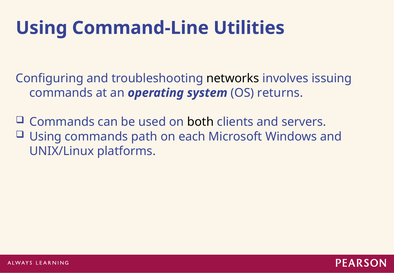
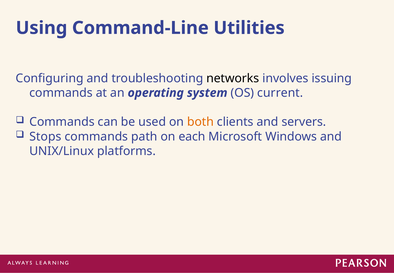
returns: returns -> current (280, 93)
both colour: black -> orange (200, 122)
Using: Using -> Stops (45, 136)
